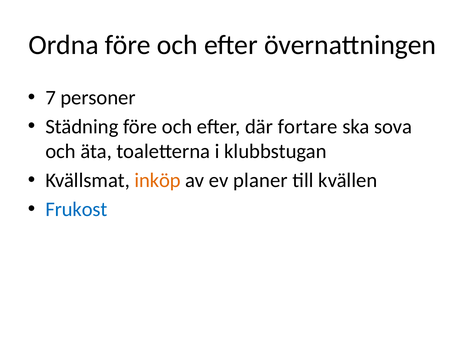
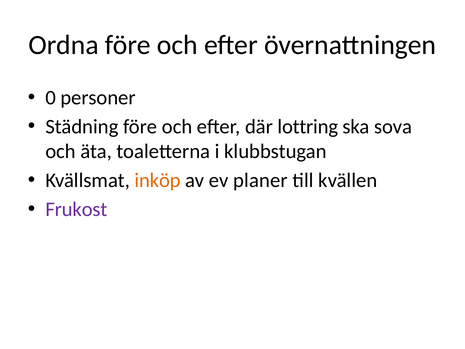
7: 7 -> 0 (51, 98)
fortare: fortare -> lottring (308, 126)
Frukost colour: blue -> purple (76, 209)
